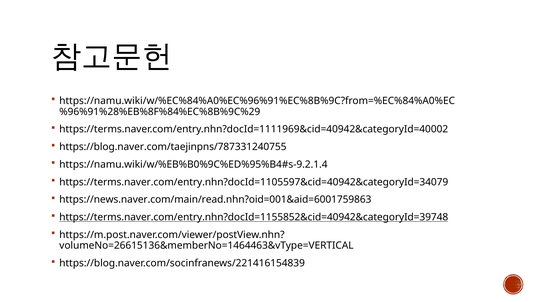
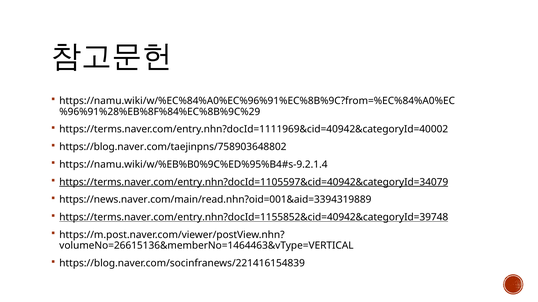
https://blog.naver.com/taejinpns/787331240755: https://blog.naver.com/taejinpns/787331240755 -> https://blog.naver.com/taejinpns/758903648802 (173, 147)
https://terms.naver.com/entry.nhn?docId=1105597&cid=40942&categoryId=34079 underline: none -> present (254, 182)
https://news.naver.com/main/read.nhn?oid=001&aid=6001759863: https://news.naver.com/main/read.nhn?oid=001&aid=6001759863 -> https://news.naver.com/main/read.nhn?oid=001&aid=3394319889 (215, 200)
